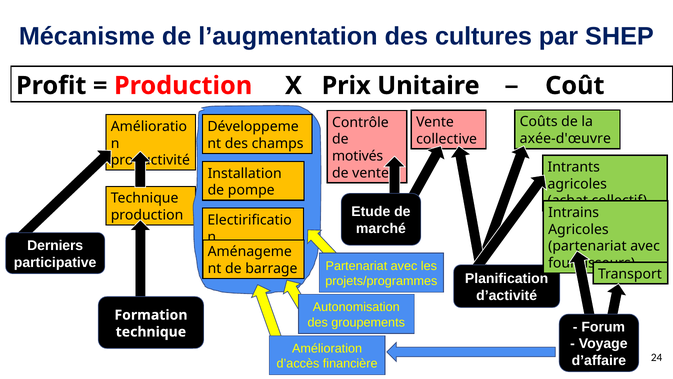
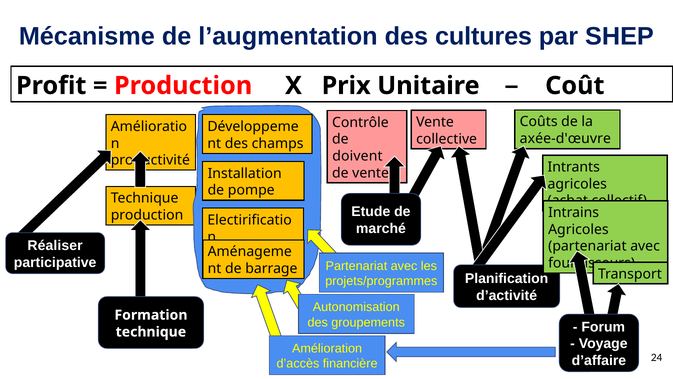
motivés: motivés -> doivent (357, 156)
Derniers: Derniers -> Réaliser (55, 245)
